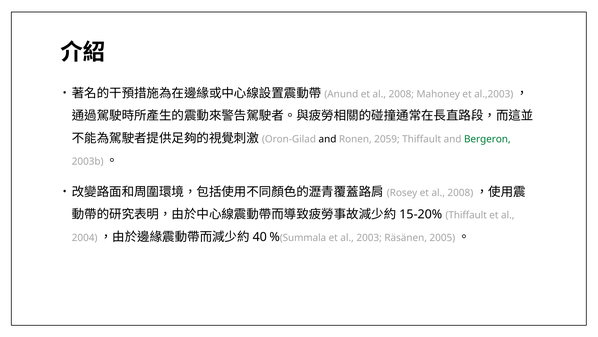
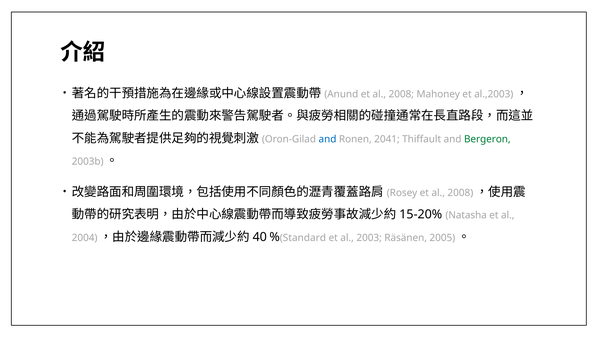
and colour: black -> blue (327, 139)
2059: 2059 -> 2041 (387, 139)
Thiffault: Thiffault -> Natasha (466, 215)
Summala: Summala -> Standard (303, 237)
